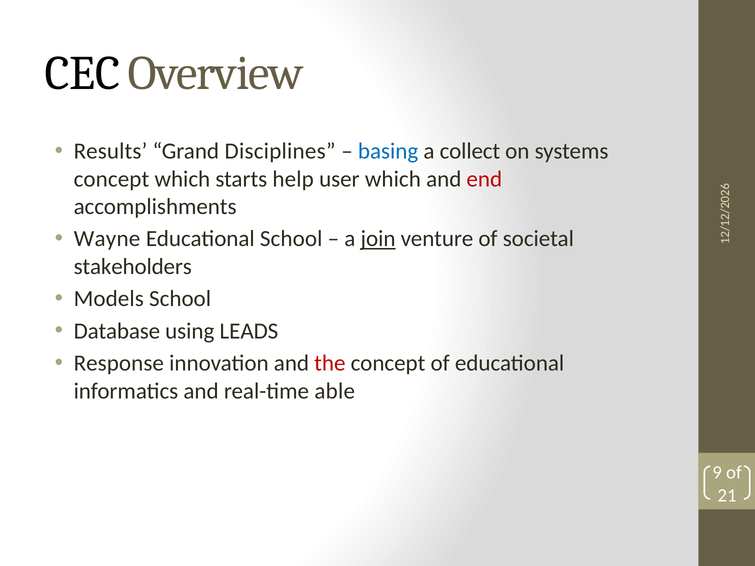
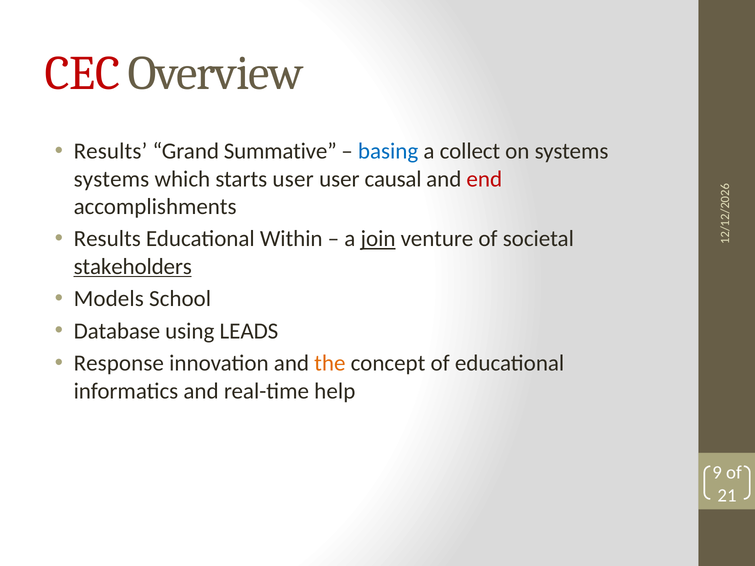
CEC colour: black -> red (83, 73)
Disciplines: Disciplines -> Summative (280, 151)
concept: concept -> systems (111, 179)
starts help: help -> user (293, 179)
user which: which -> causal (393, 179)
Wayne: Wayne -> Results (107, 239)
Educational School: School -> Within (291, 239)
stakeholders underline: none -> present (133, 267)
the colour: red -> orange (330, 363)
able: able -> help (335, 391)
